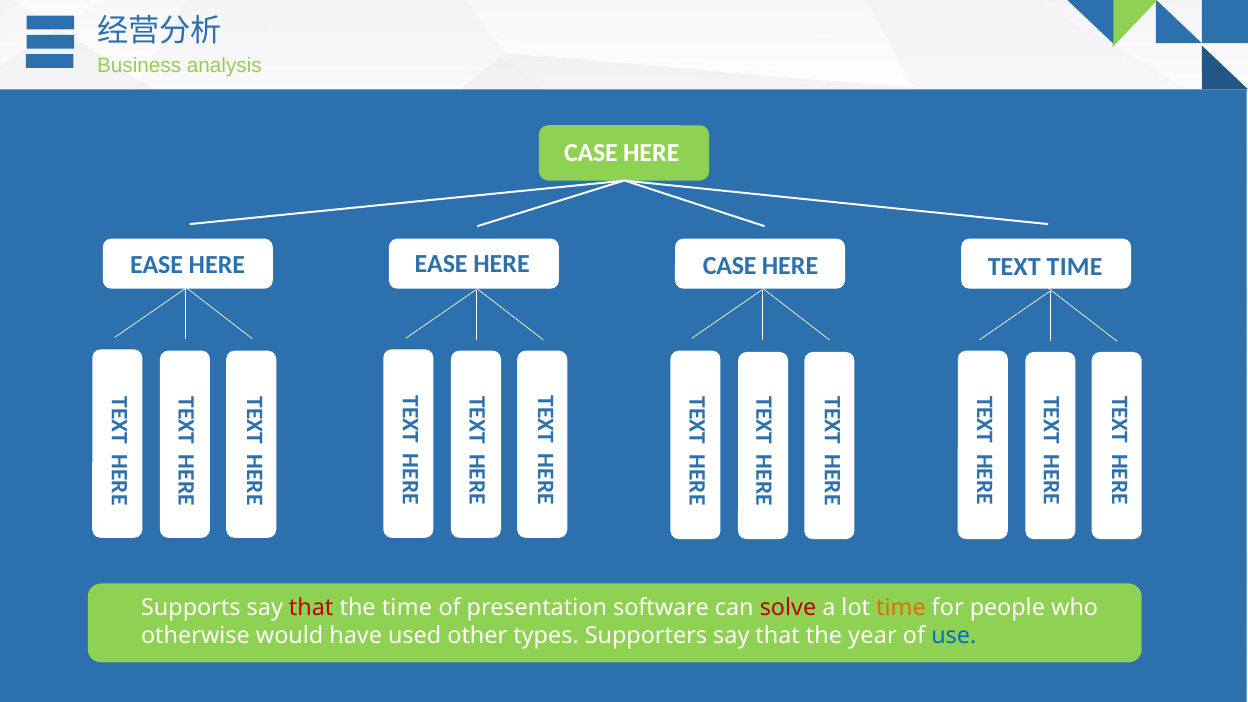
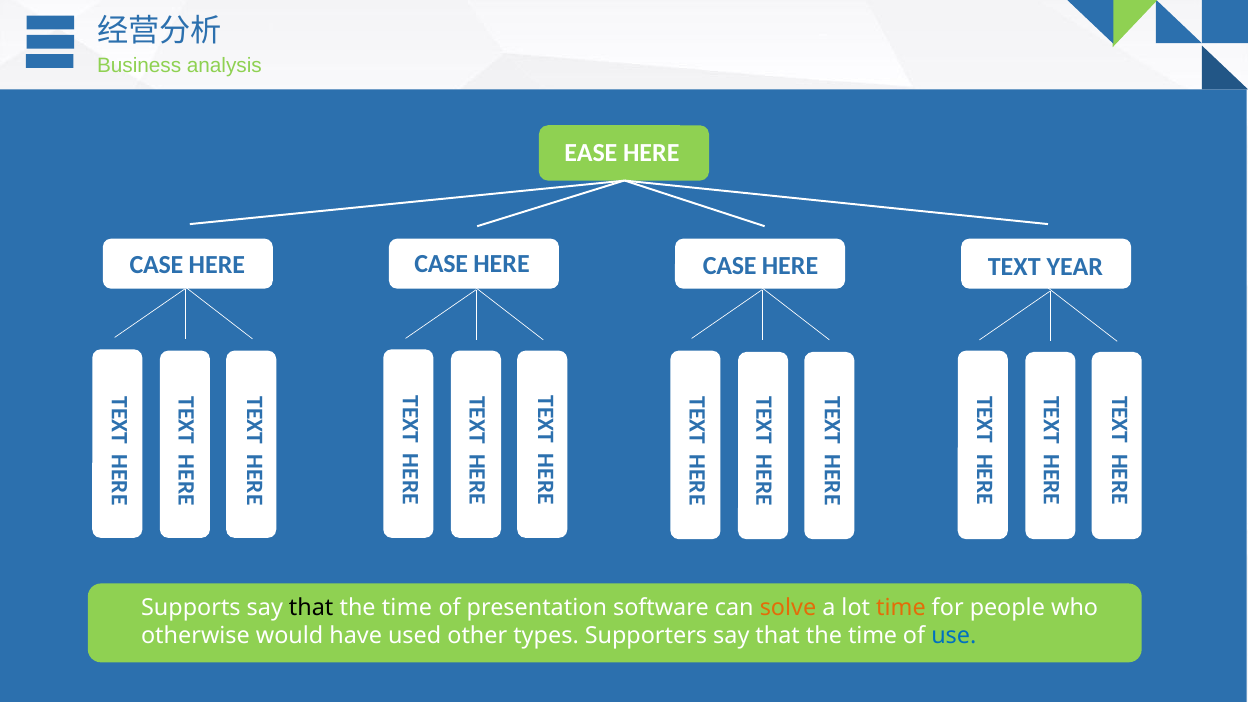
CASE: CASE -> EASE (591, 152)
EASE: EASE -> CASE (441, 264)
TEXT TIME: TIME -> YEAR (1075, 267)
EASE: EASE -> CASE (157, 265)
that colour: red -> black (311, 607)
solve colour: red -> orange (788, 607)
year: year -> time (873, 636)
